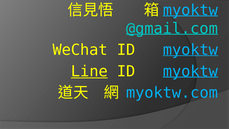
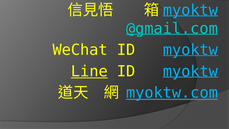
myoktw.com underline: none -> present (172, 93)
